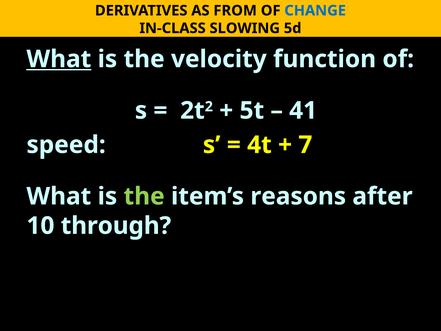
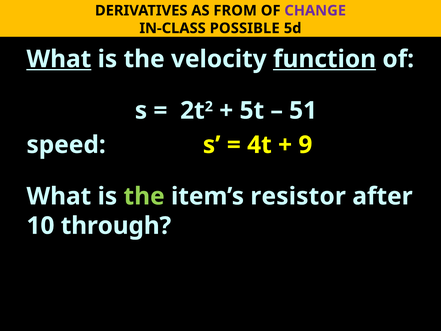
CHANGE colour: blue -> purple (315, 11)
SLOWING: SLOWING -> POSSIBLE (245, 28)
function underline: none -> present (325, 59)
41: 41 -> 51 (303, 110)
7: 7 -> 9 (305, 145)
reasons: reasons -> resistor (298, 196)
